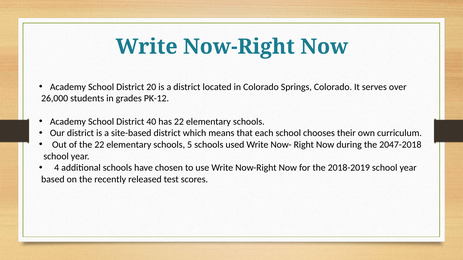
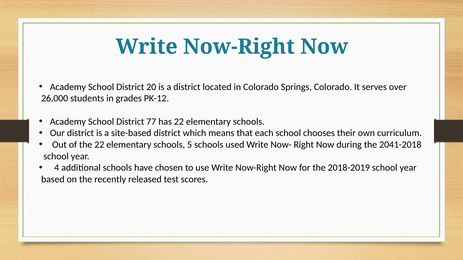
40: 40 -> 77 (151, 122)
2047-2018: 2047-2018 -> 2041-2018 (400, 145)
